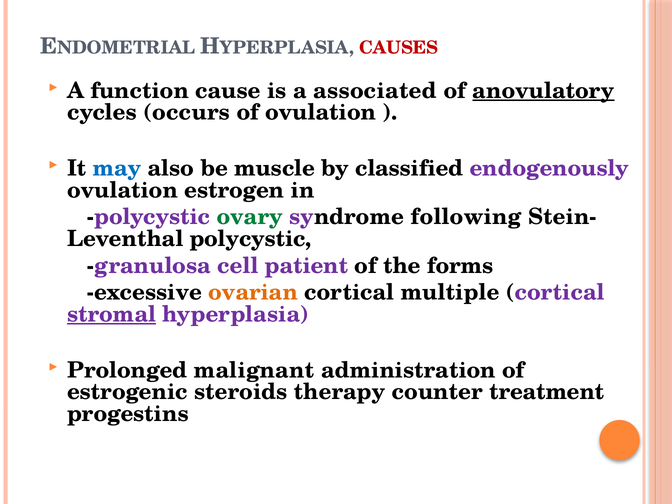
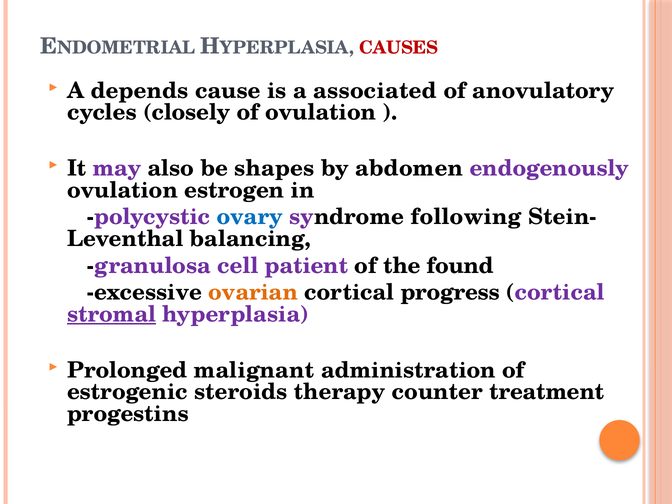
function: function -> depends (140, 91)
anovulatory underline: present -> none (543, 91)
occurs: occurs -> closely (187, 112)
may colour: blue -> purple (117, 168)
muscle: muscle -> shapes (274, 168)
classified: classified -> abdomen (409, 168)
ovary colour: green -> blue (250, 217)
polycystic: polycystic -> balancing (251, 239)
forms: forms -> found (460, 266)
multiple: multiple -> progress (450, 292)
